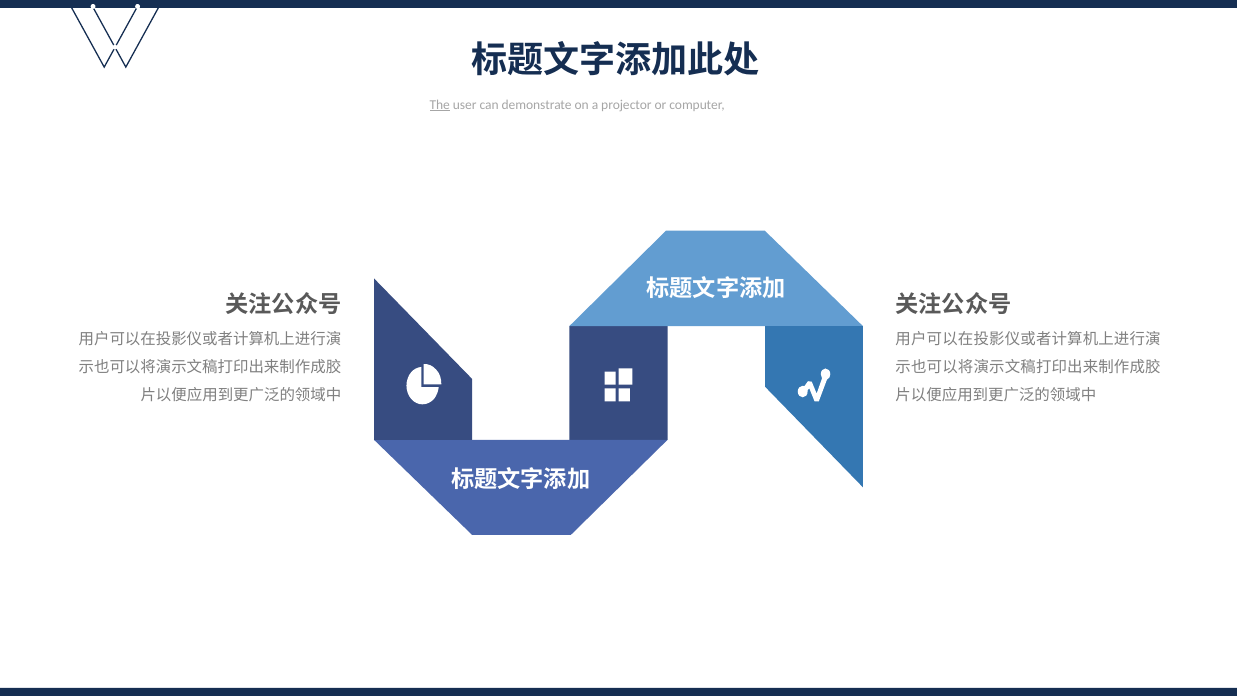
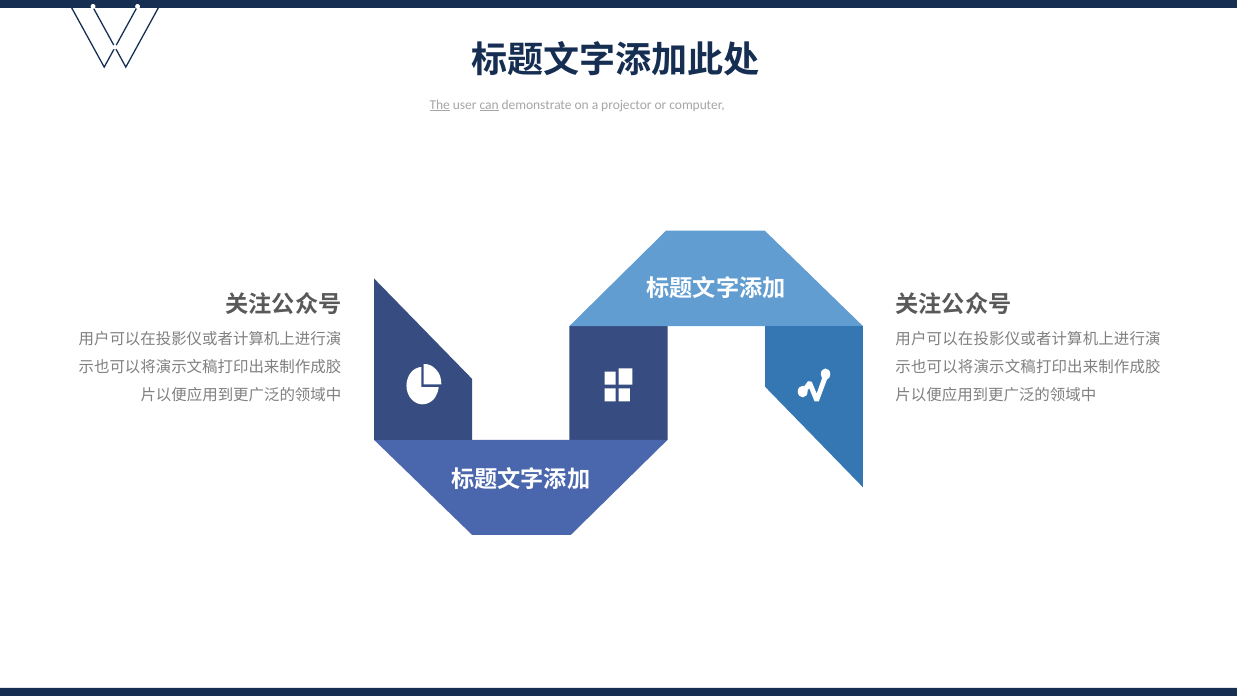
can underline: none -> present (489, 105)
